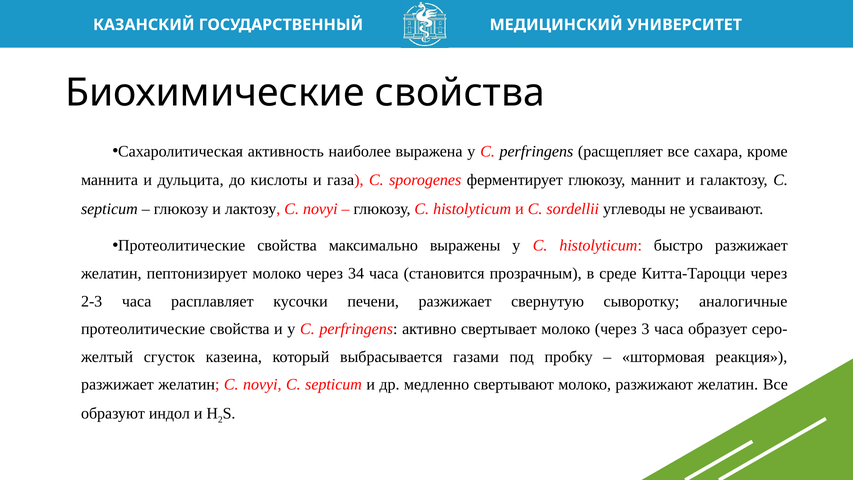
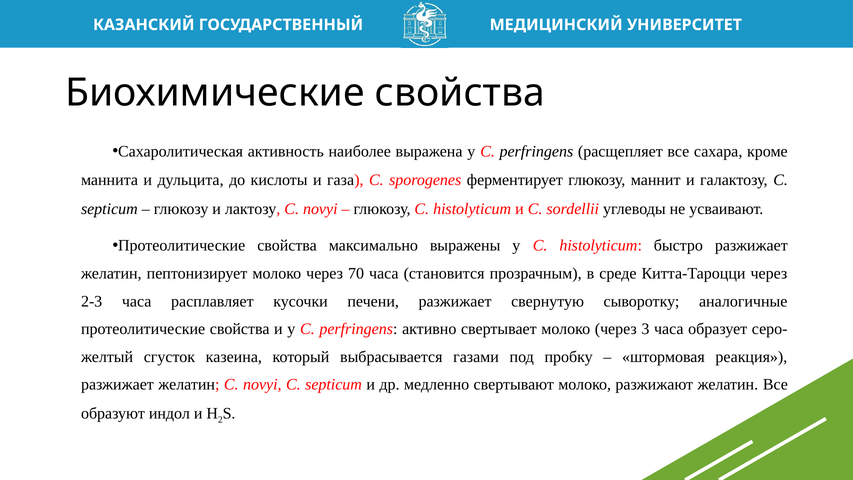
34: 34 -> 70 (356, 273)
